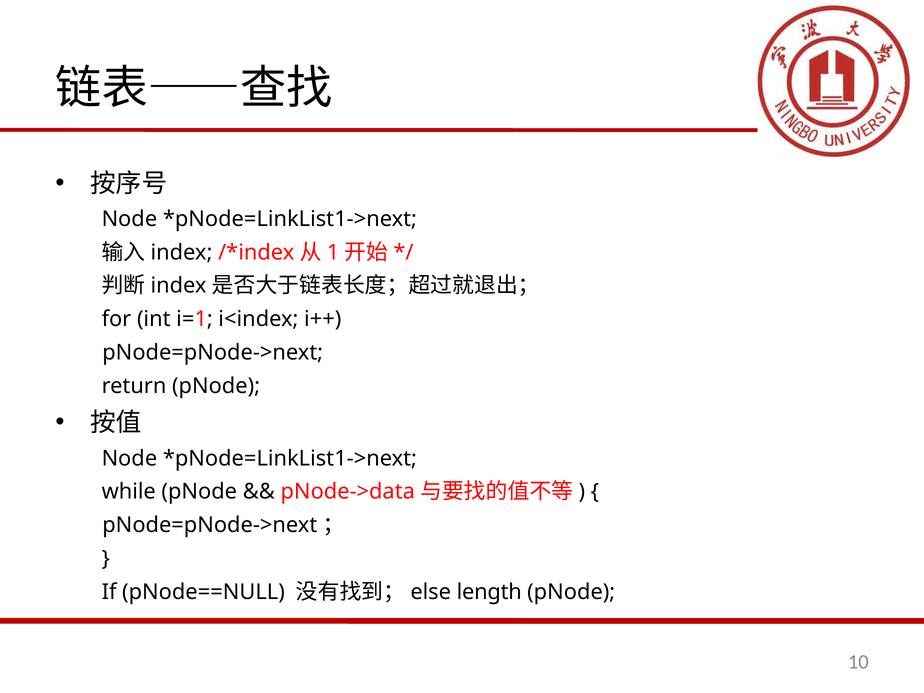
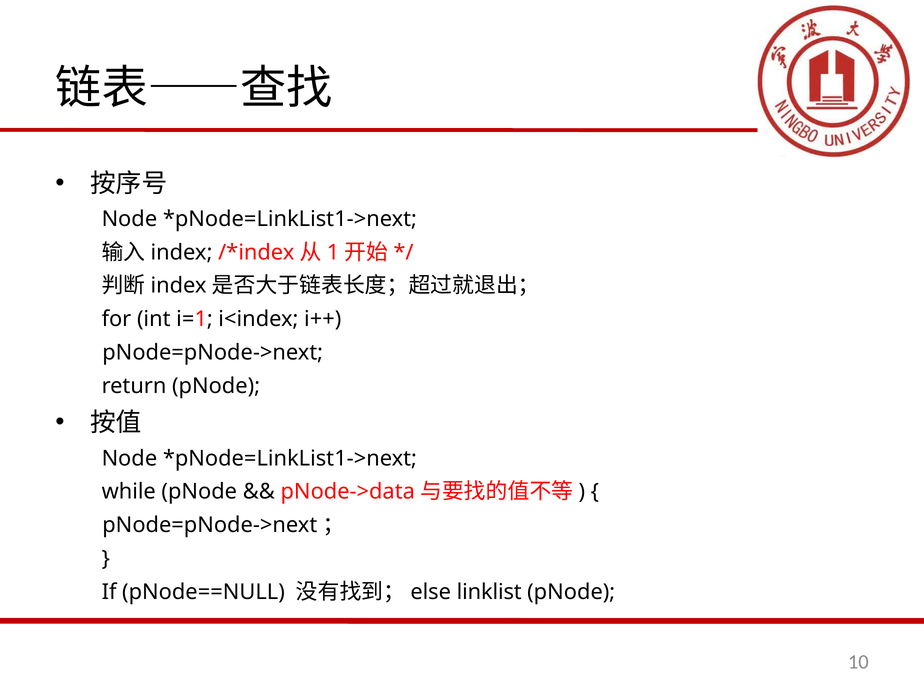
length: length -> linklist (489, 592)
